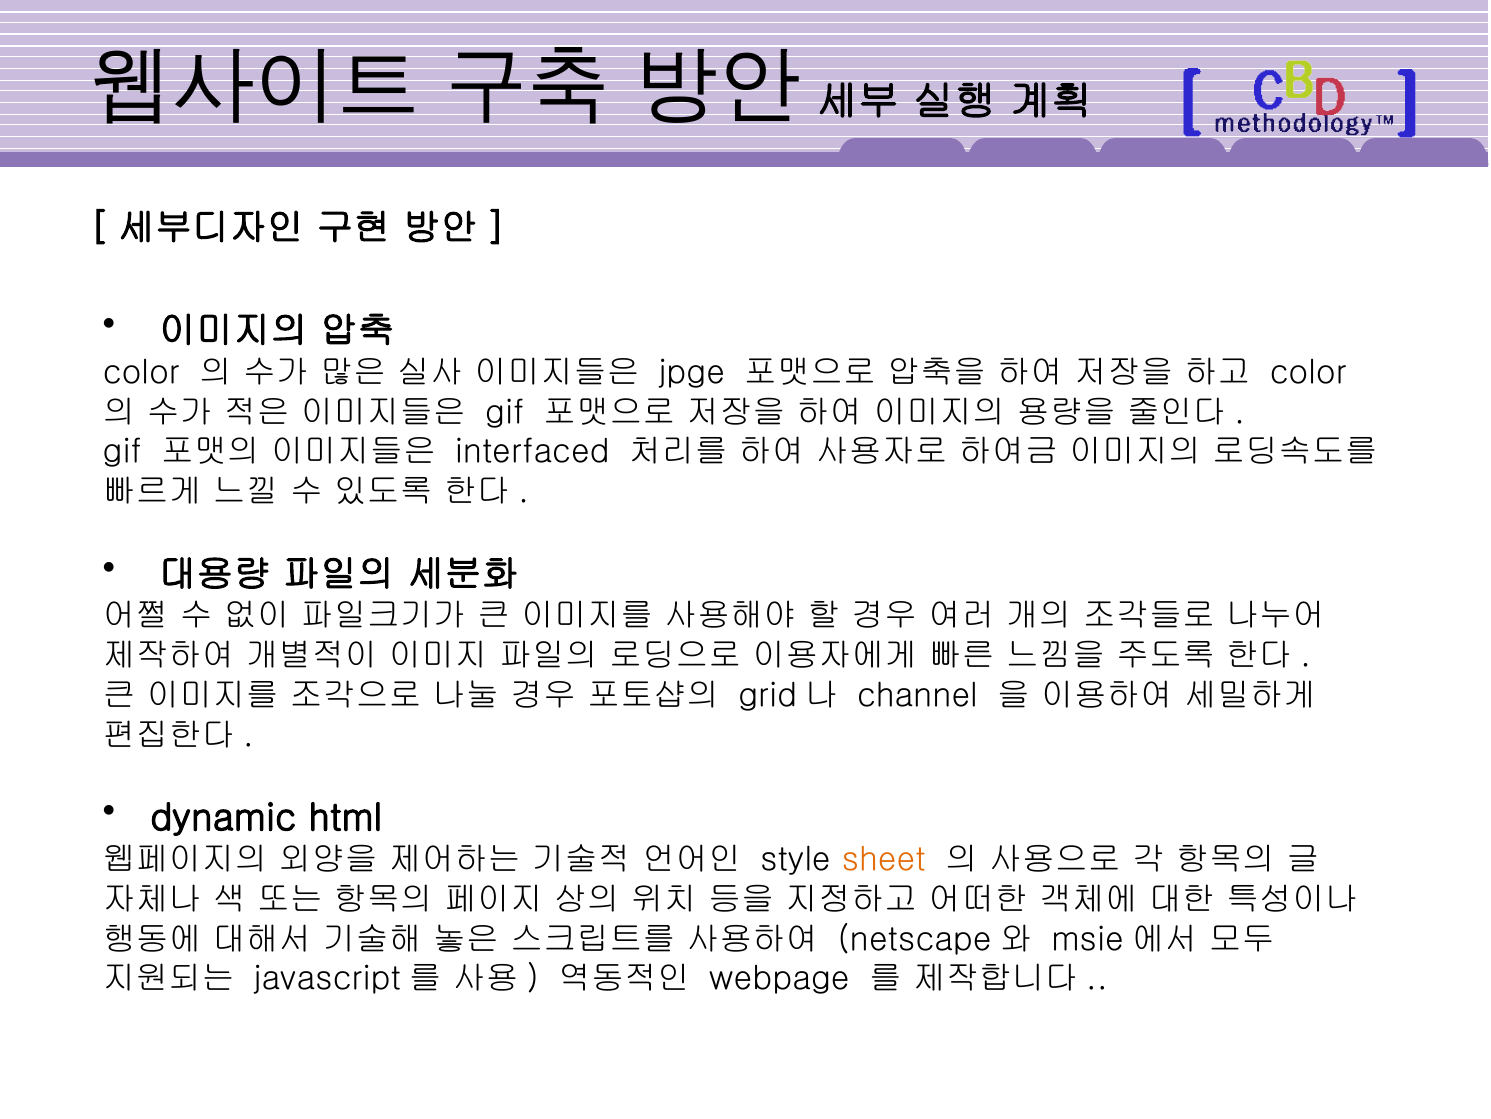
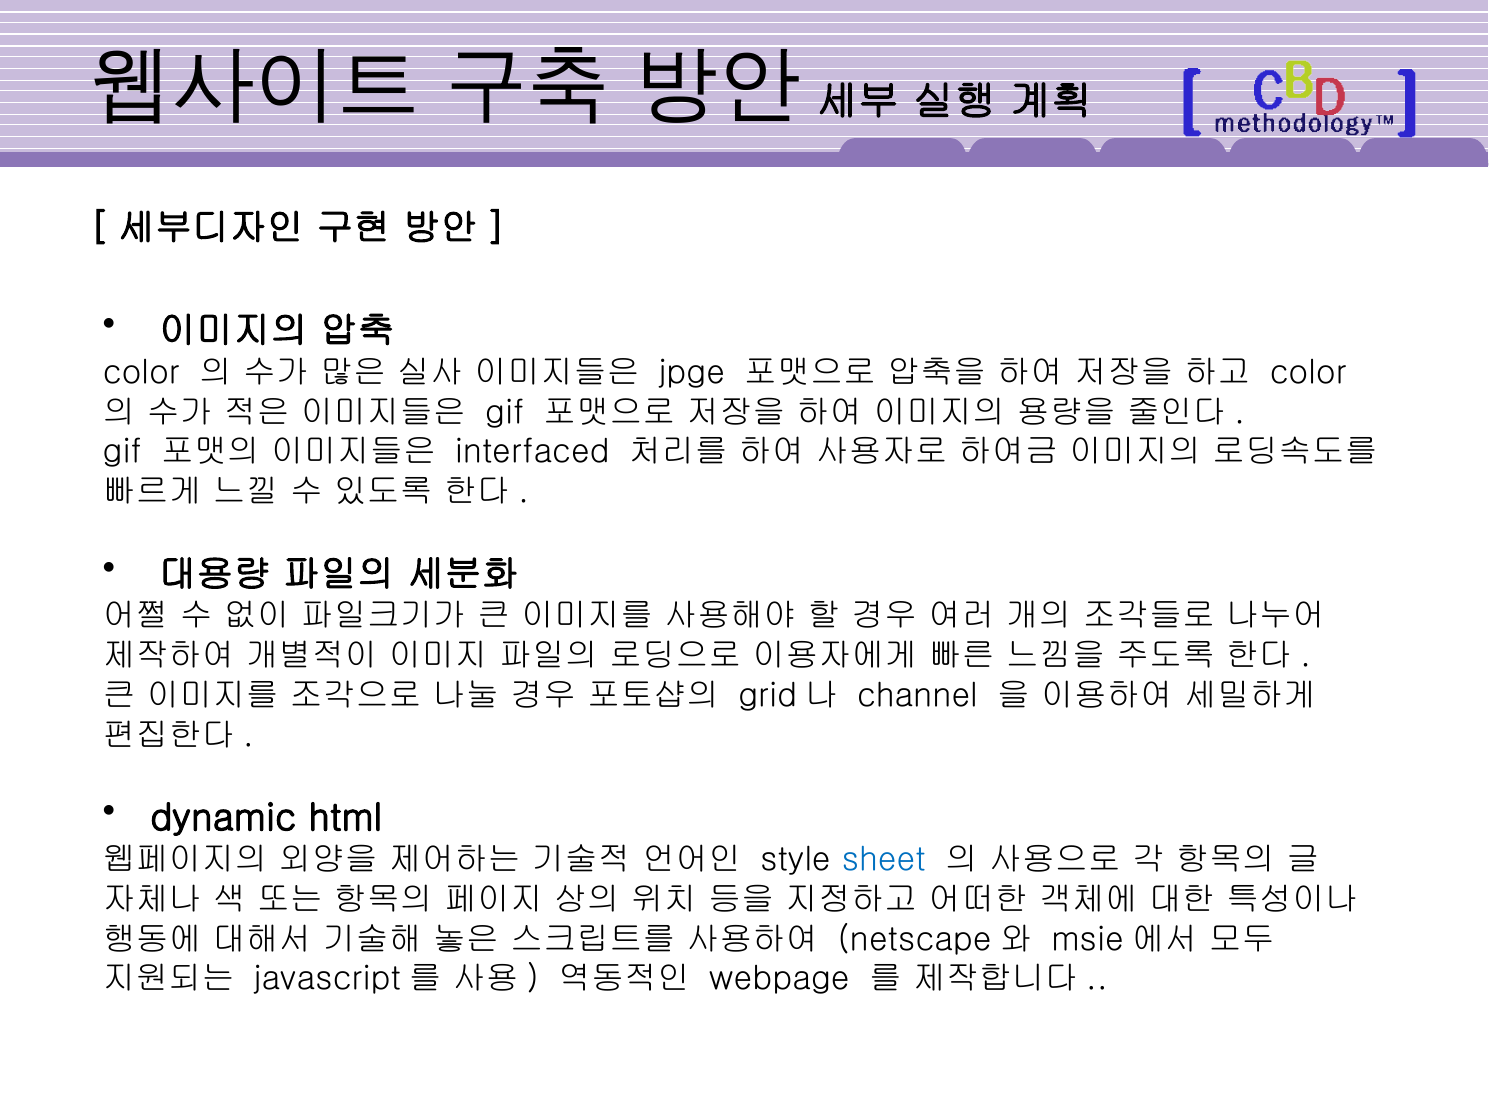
sheet colour: orange -> blue (884, 859)
